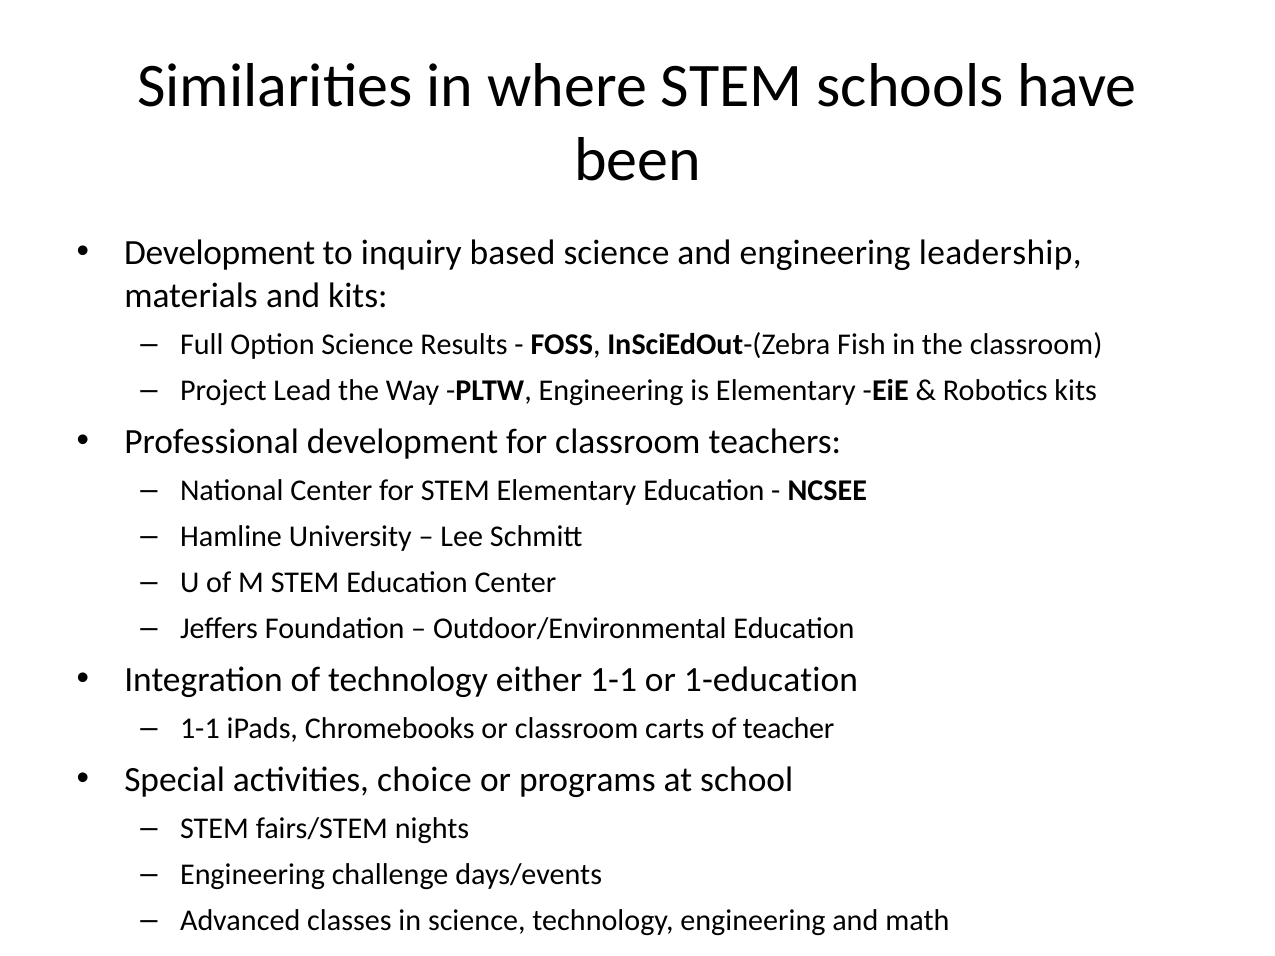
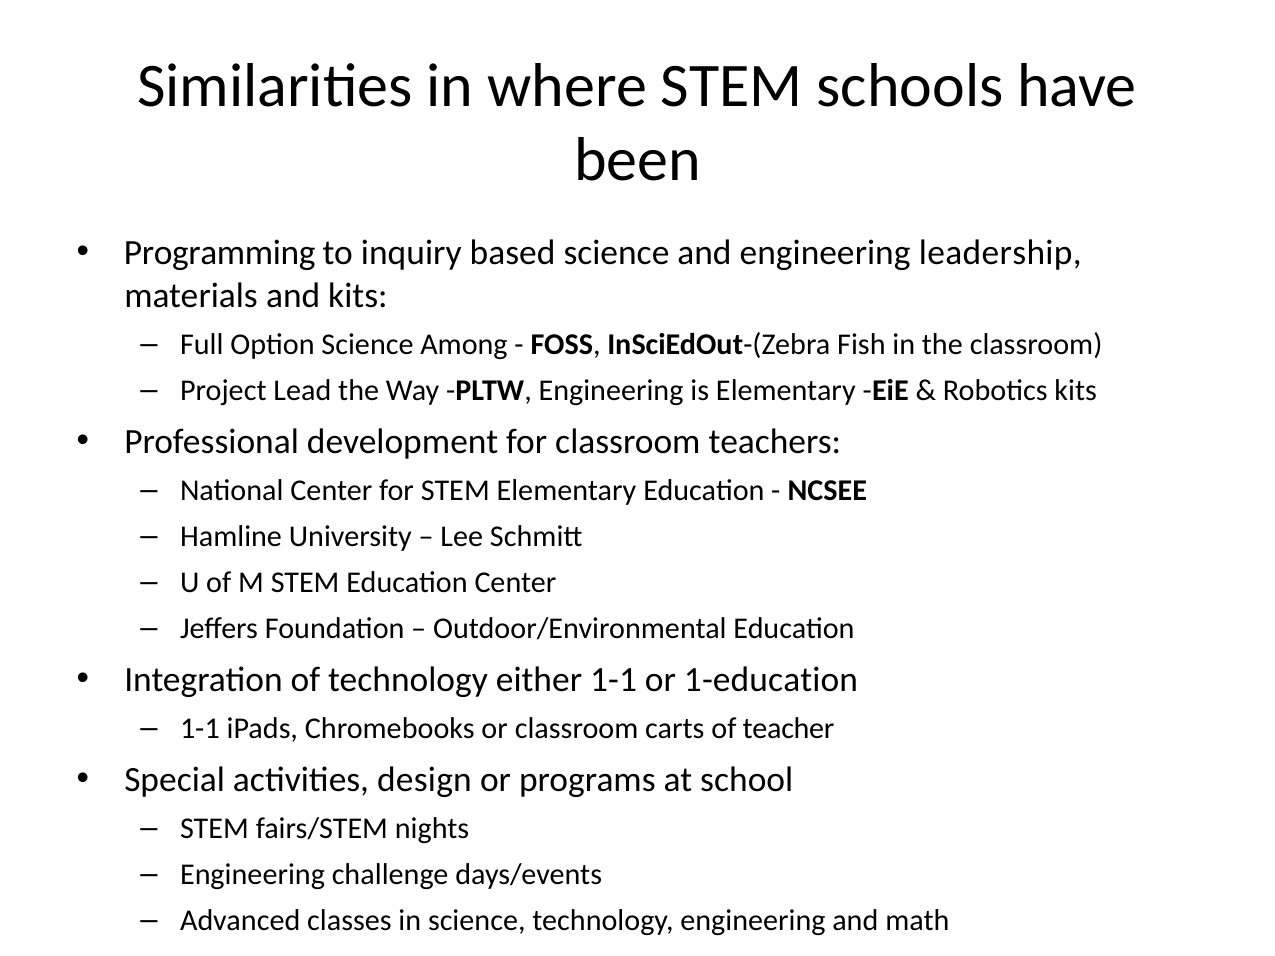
Development: Development -> Programming (220, 253)
Results: Results -> Among (464, 345)
choice: choice -> design (424, 780)
